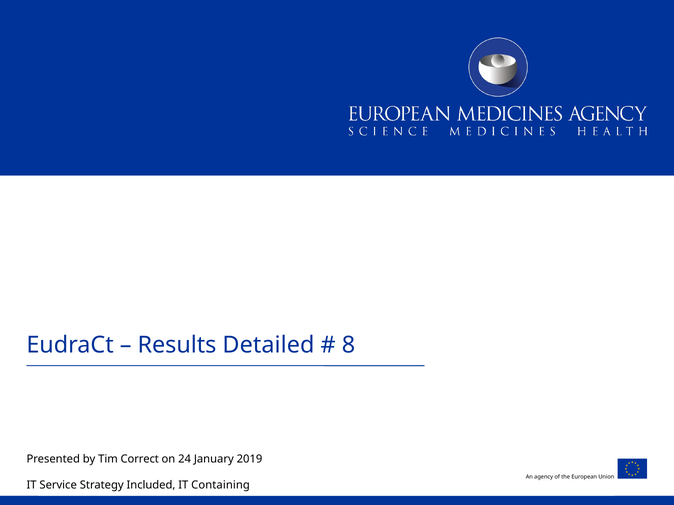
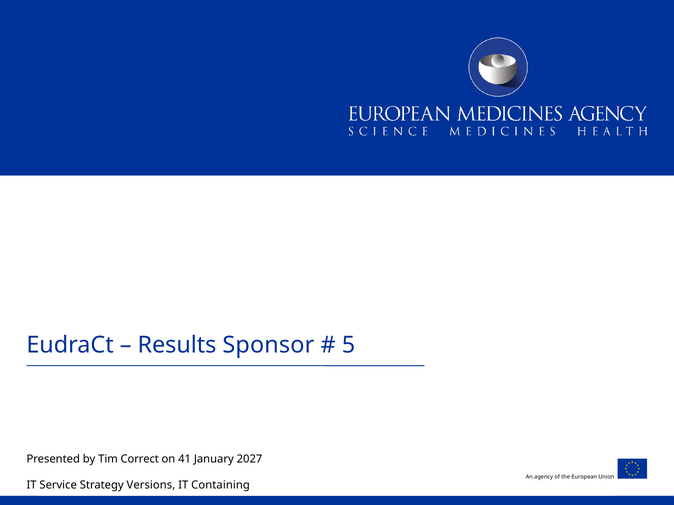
Detailed: Detailed -> Sponsor (268, 346)
8: 8 -> 5 (348, 346)
24: 24 -> 41 (185, 459)
2019: 2019 -> 2027 (249, 459)
Included: Included -> Versions (151, 486)
